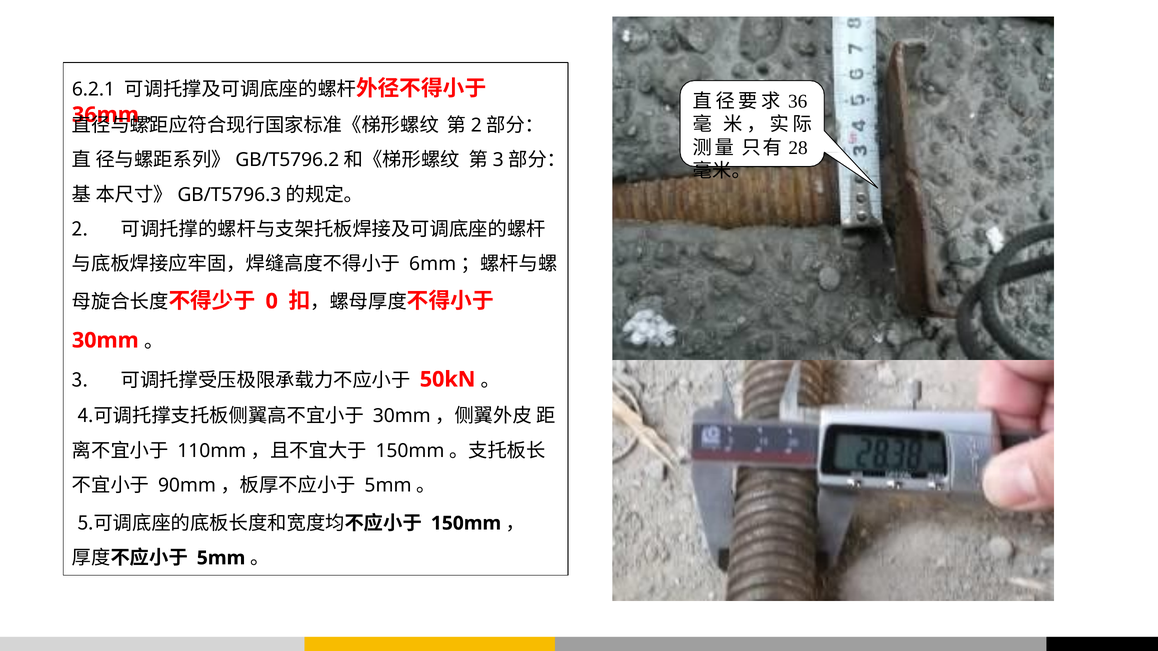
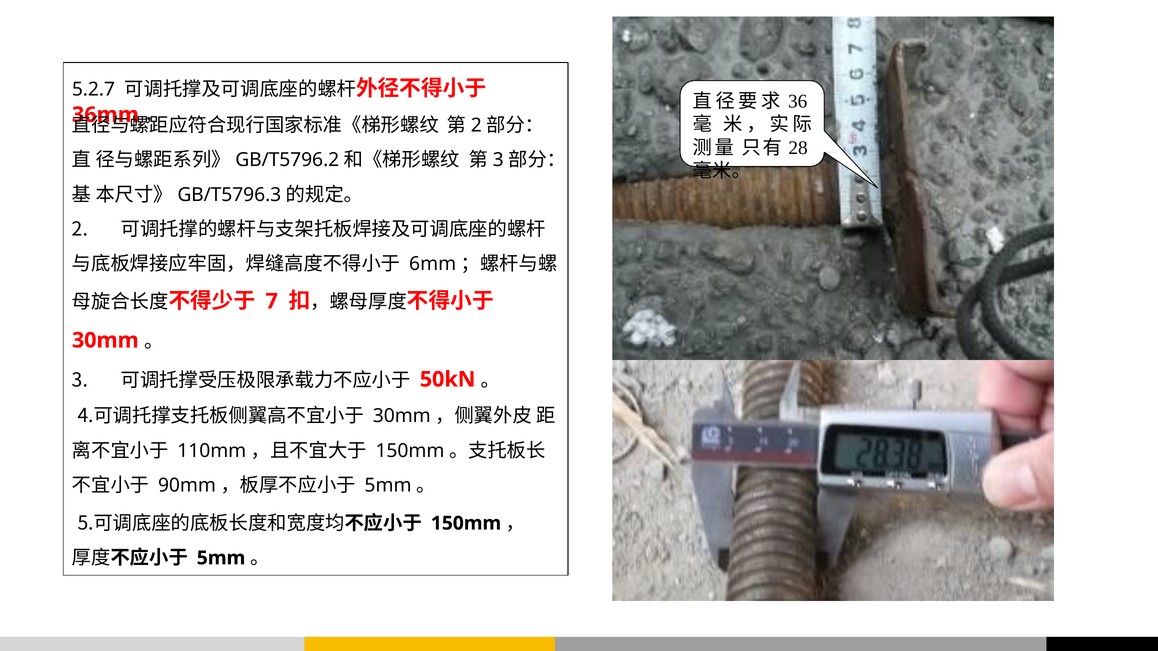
6.2.1: 6.2.1 -> 5.2.7 (93, 90)
0: 0 -> 7 (272, 301)
